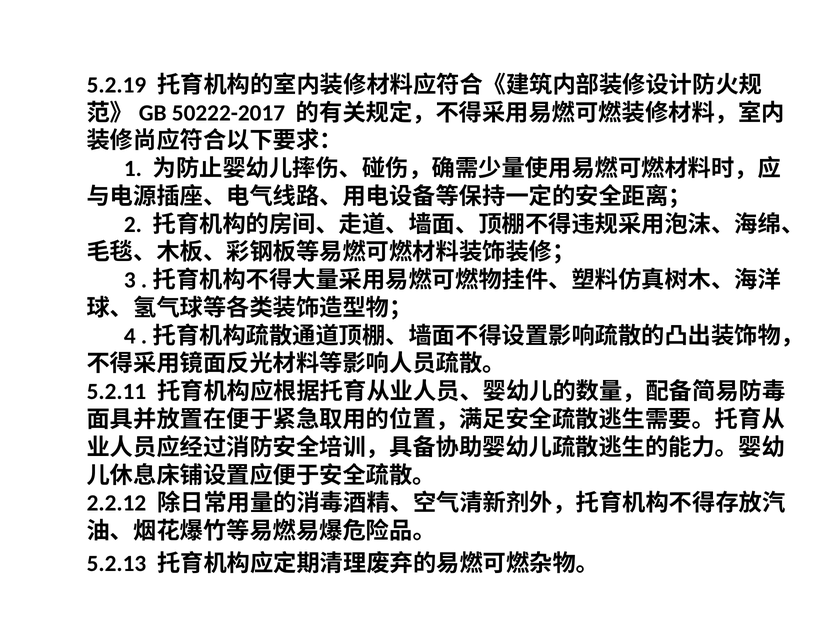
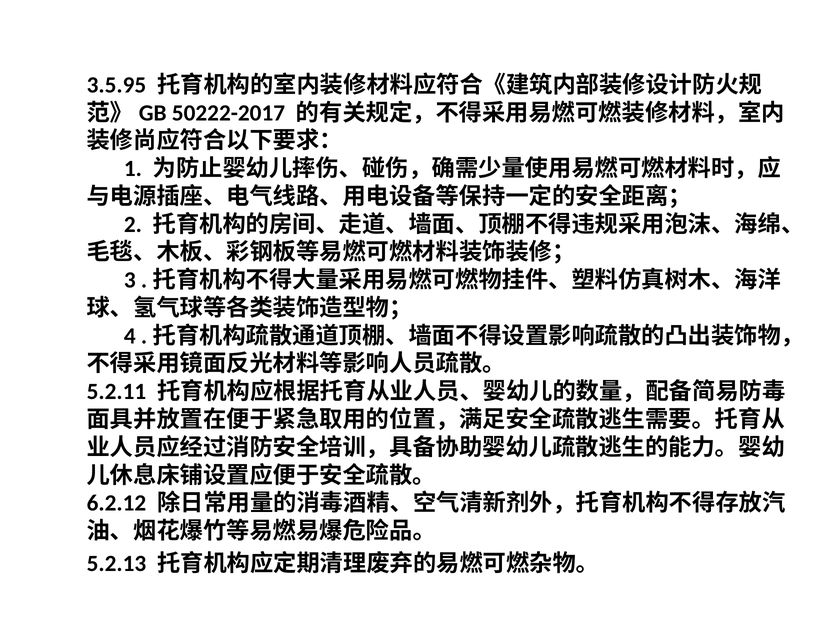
5.2.19: 5.2.19 -> 3.5.95 (116, 85)
2.2.12: 2.2.12 -> 6.2.12 (116, 503)
